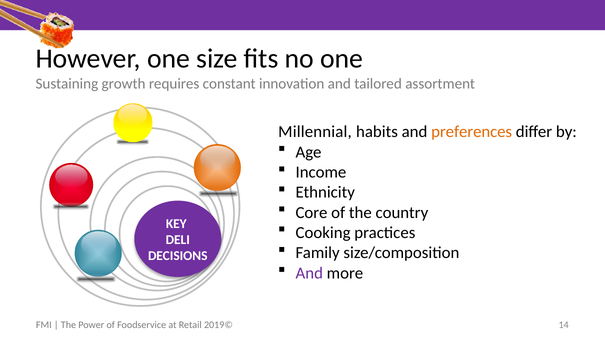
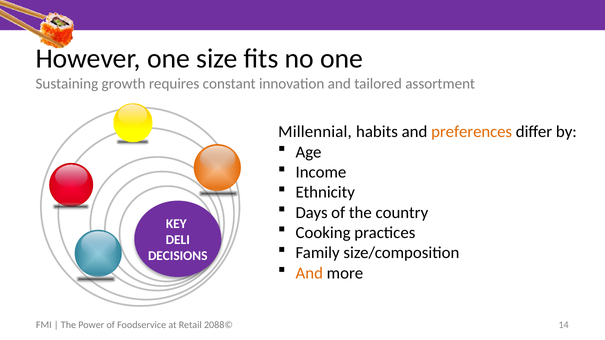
Core: Core -> Days (312, 213)
And colour: purple -> orange (309, 273)
2019©: 2019© -> 2088© (218, 325)
